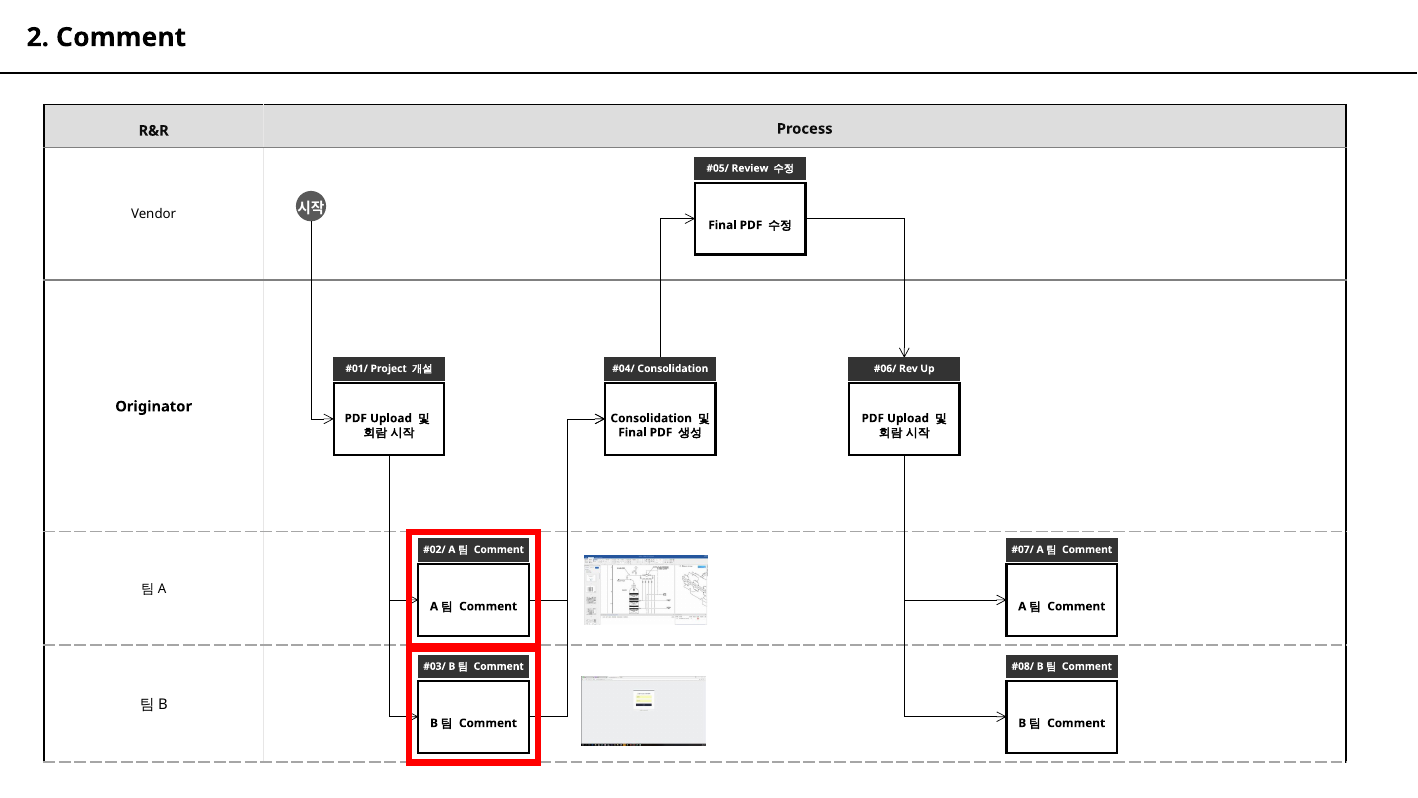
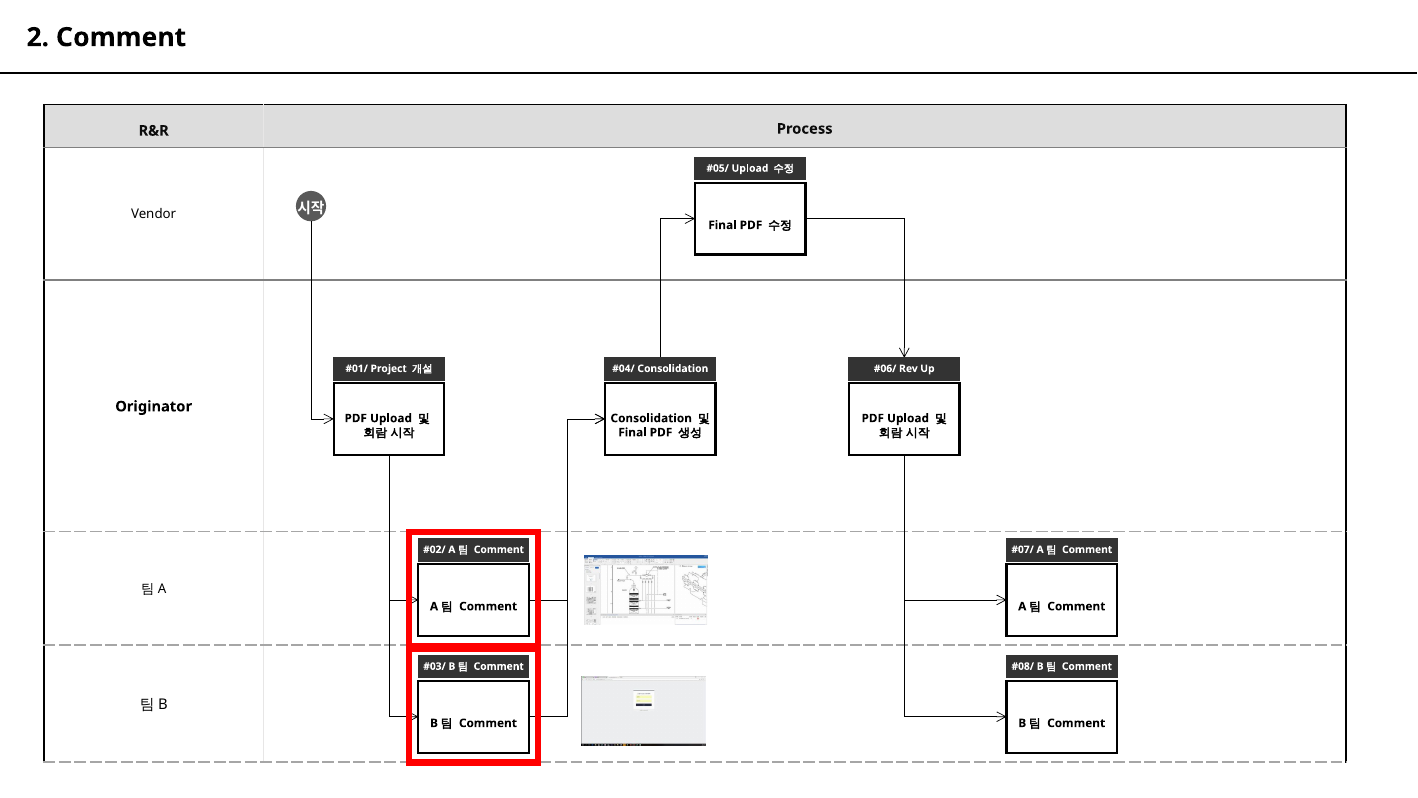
Review: Review -> Upload (750, 168)
